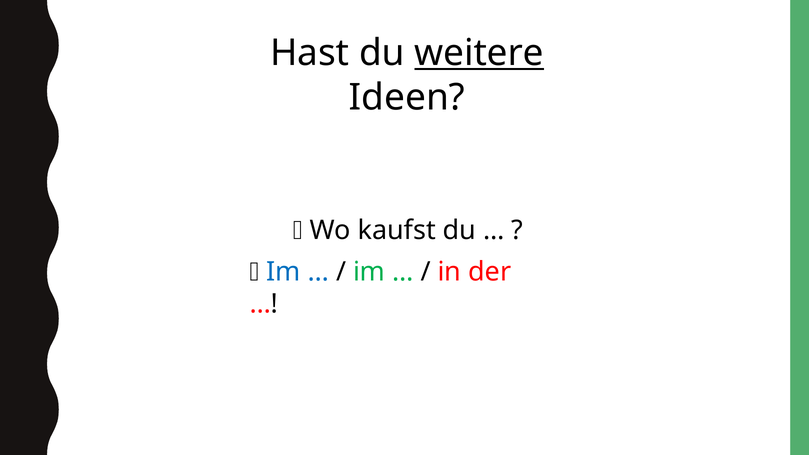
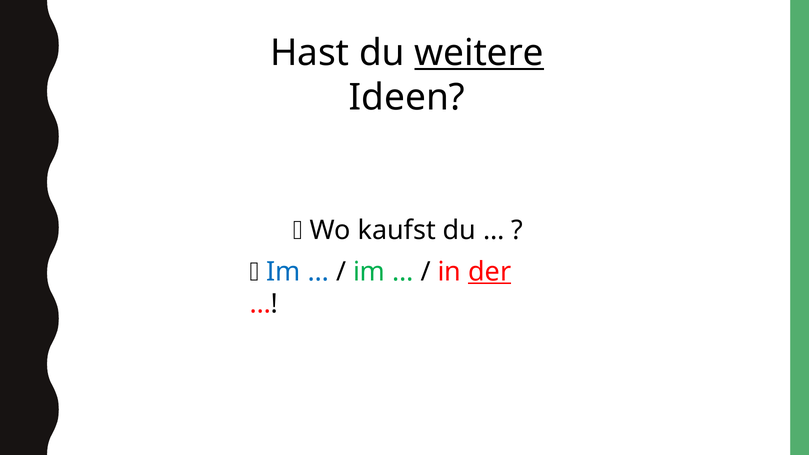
der underline: none -> present (490, 272)
